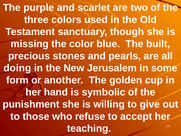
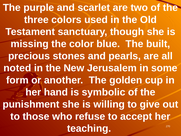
doing: doing -> noted (17, 68)
